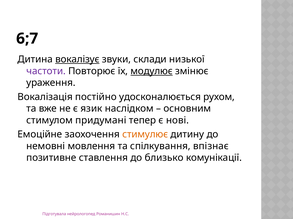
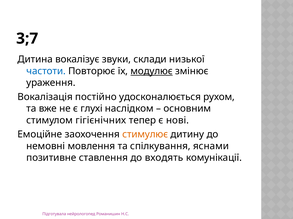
6;7: 6;7 -> 3;7 (27, 39)
вокалізує underline: present -> none (77, 60)
частоти colour: purple -> blue (46, 71)
язик: язик -> глухі (91, 109)
придумані: придумані -> гігієнічних (101, 121)
впізнає: впізнає -> яснами (211, 146)
близько: близько -> входять (164, 158)
